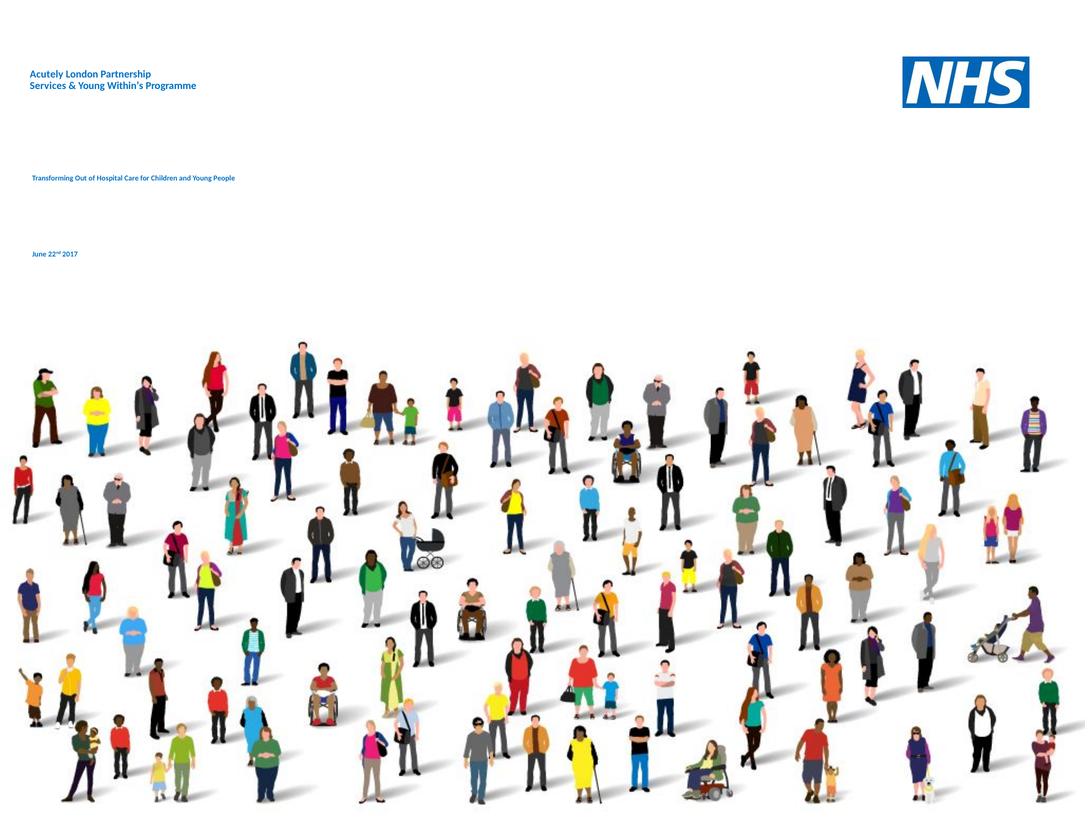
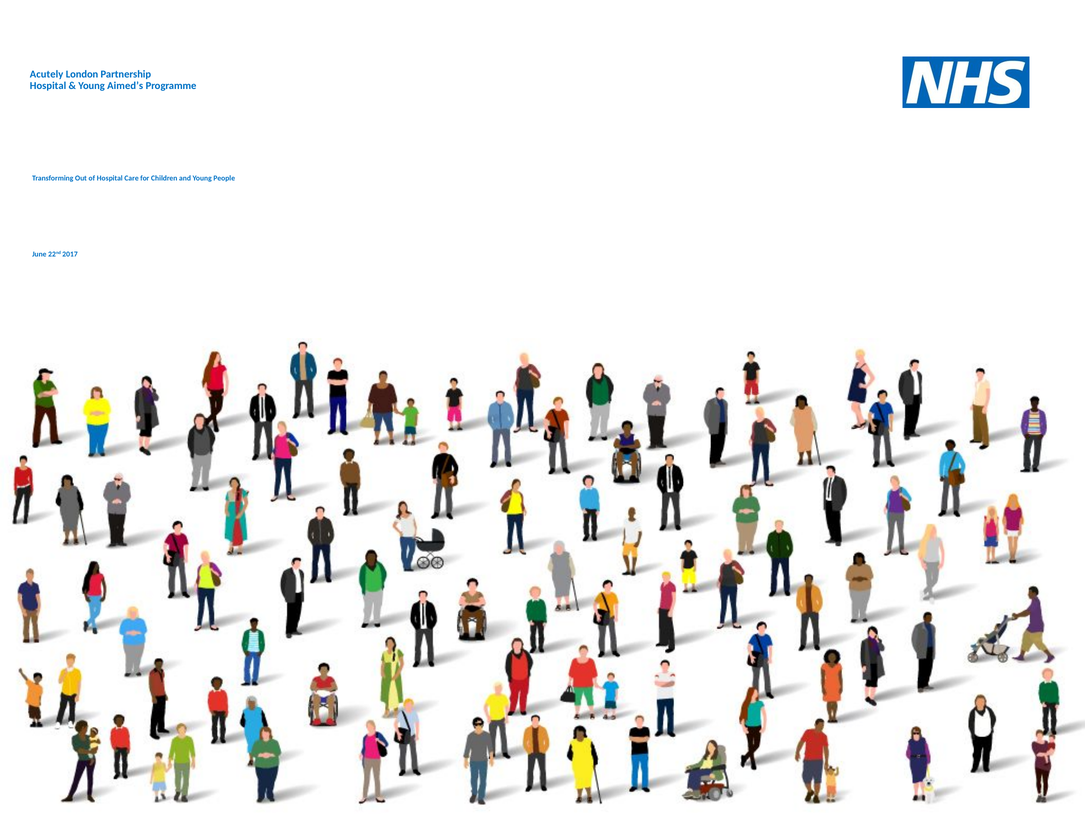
Services: Services -> Hospital (48, 86)
Within’s: Within’s -> Aimed’s (125, 86)
